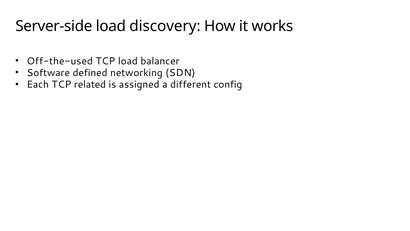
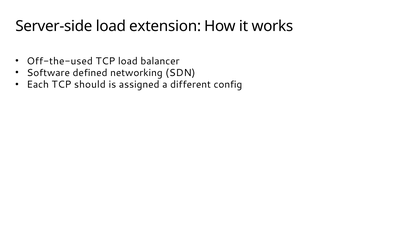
discovery: discovery -> extension (165, 26)
related: related -> should (90, 84)
